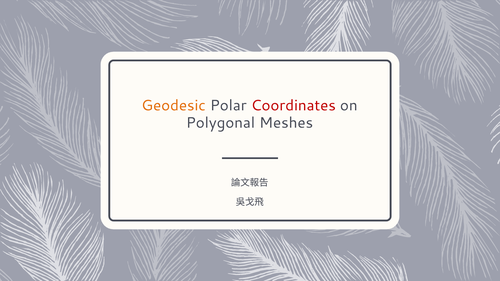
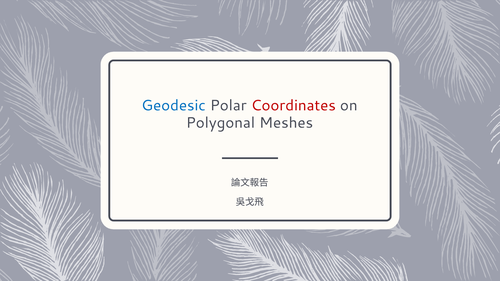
Geodesic colour: orange -> blue (174, 106)
